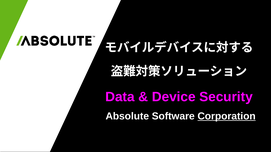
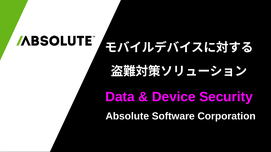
Corporation underline: present -> none (227, 117)
